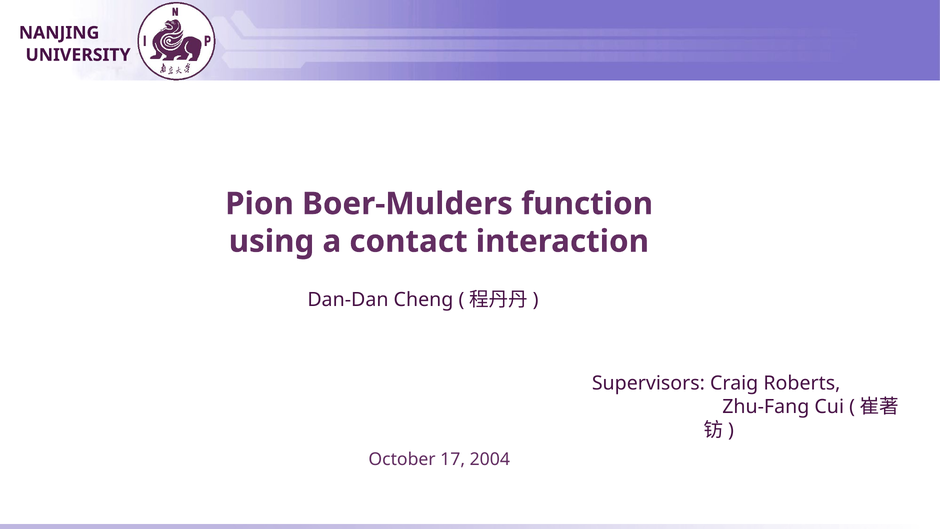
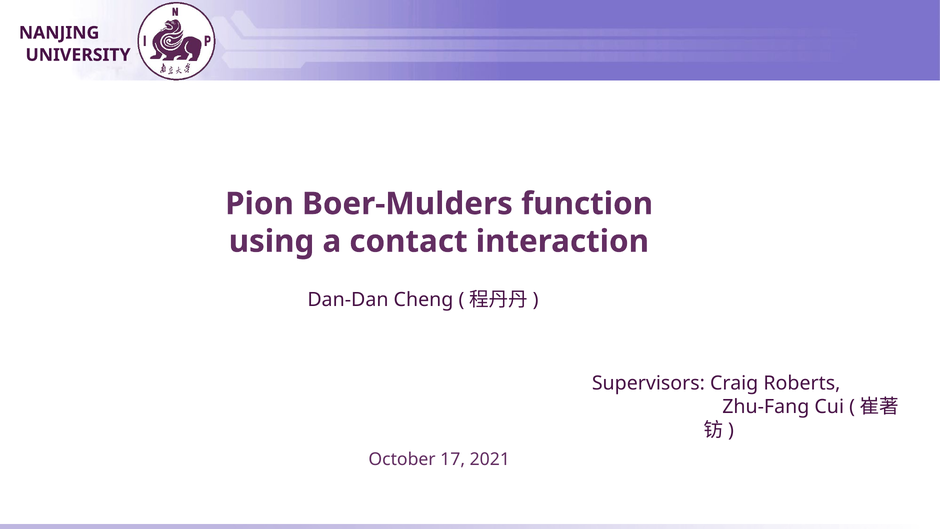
2004: 2004 -> 2021 (490, 459)
